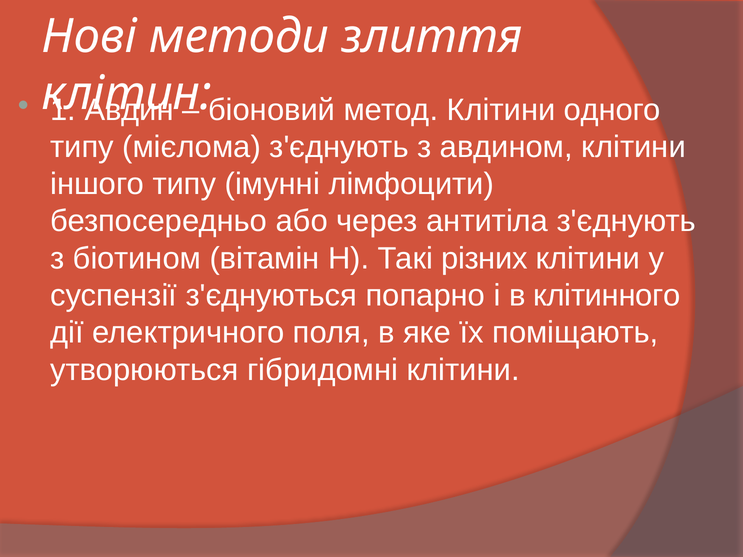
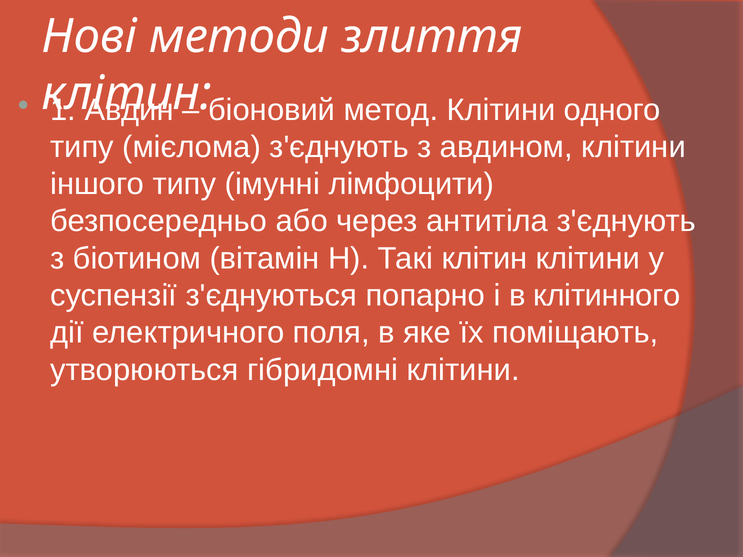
Такі різних: різних -> клітин (484, 259)
